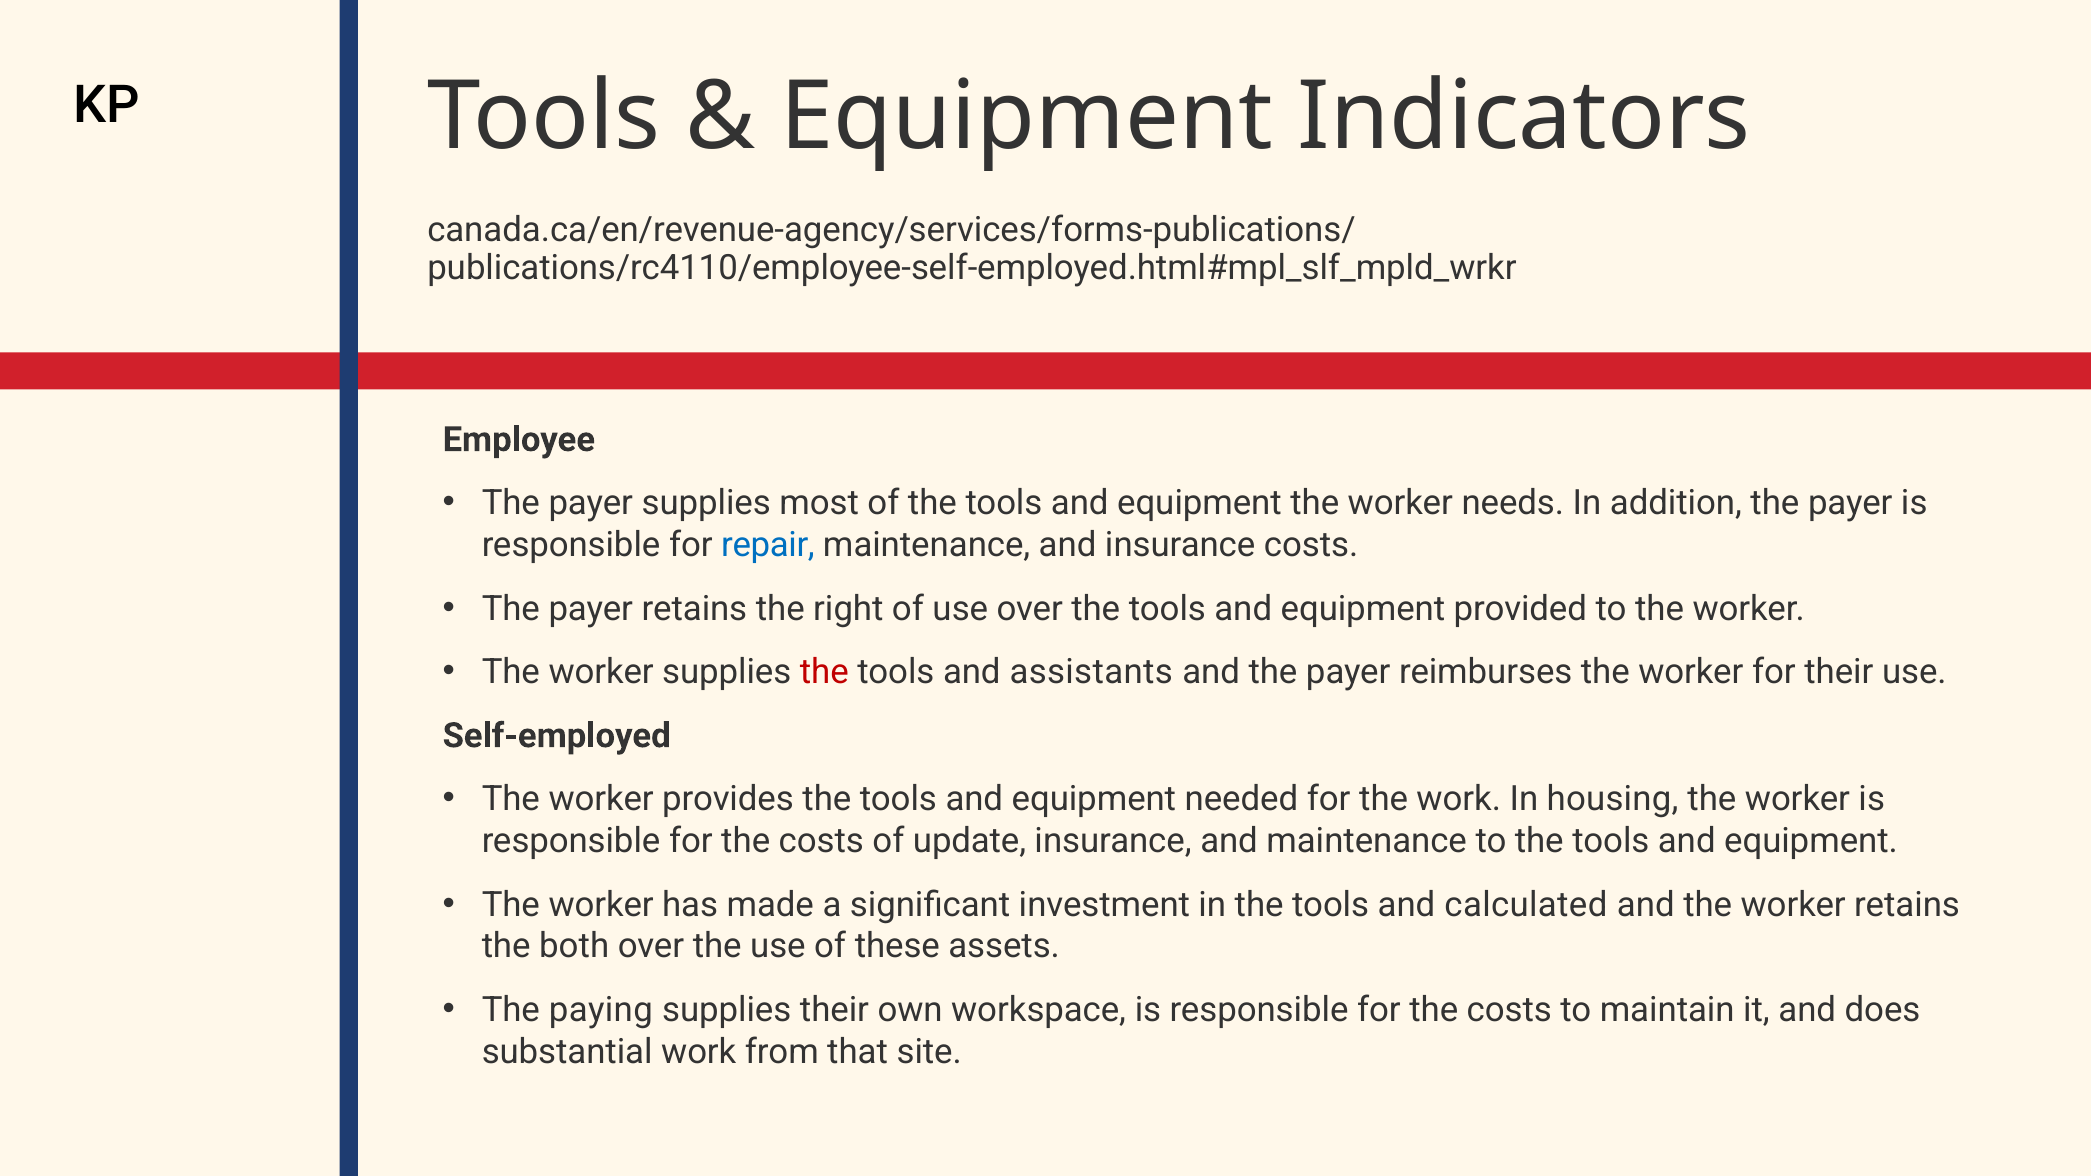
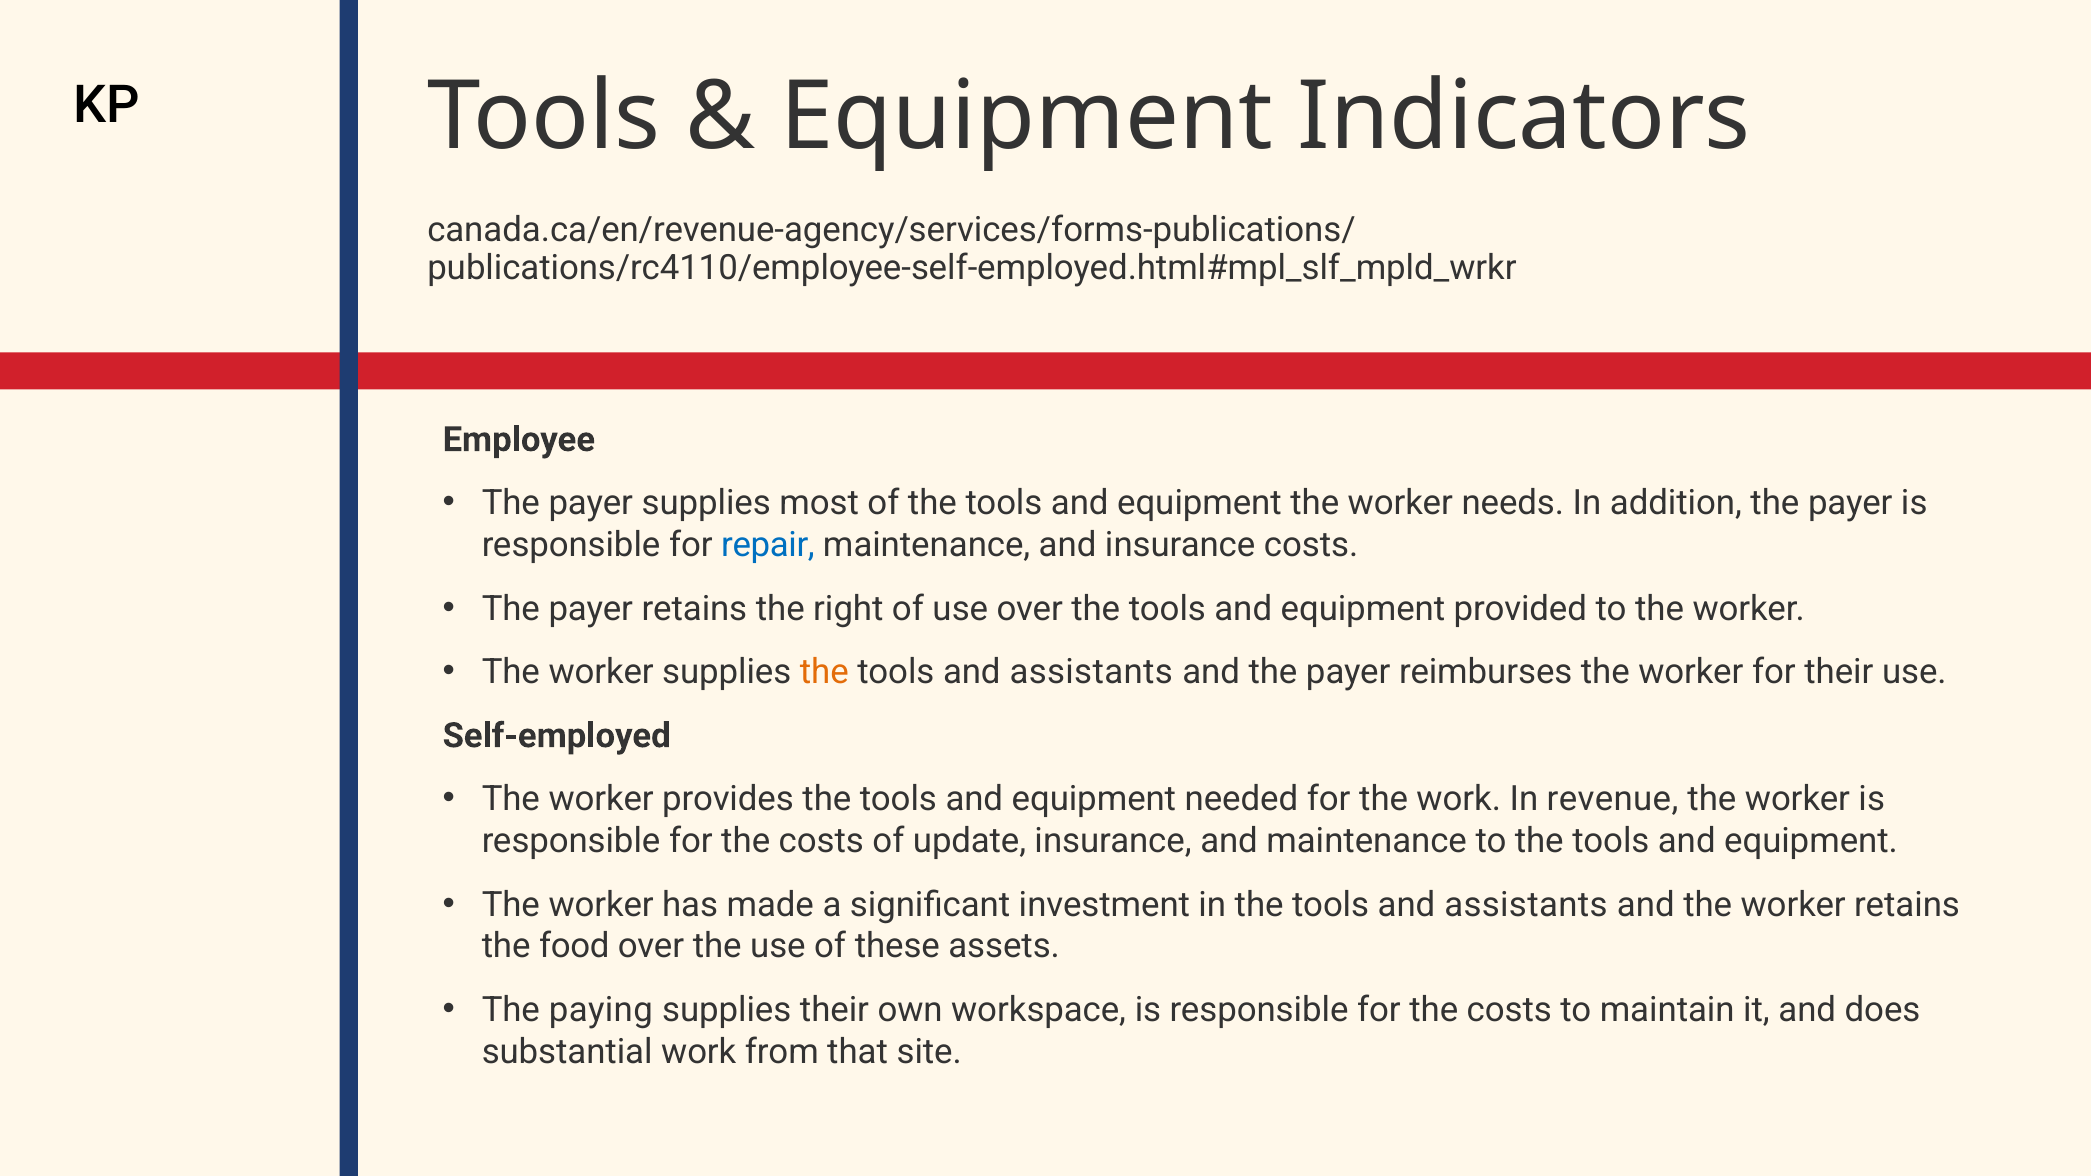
the colour: red -> orange (824, 672)
housing: housing -> revenue (1613, 799)
calculated: calculated -> assistants (1526, 905)
both: both -> food (574, 947)
